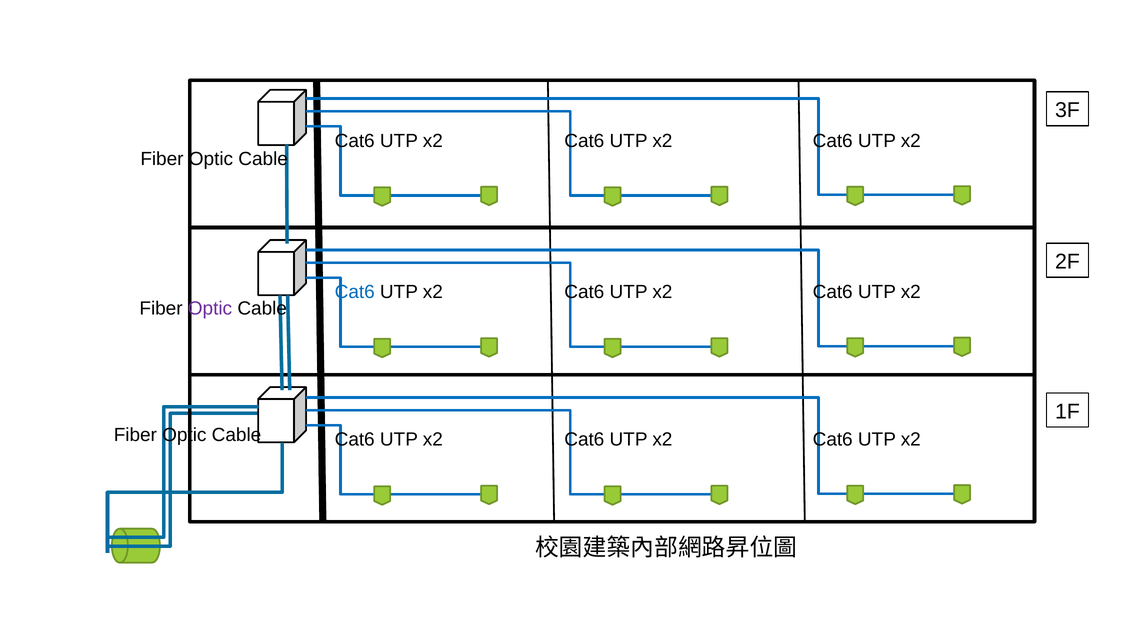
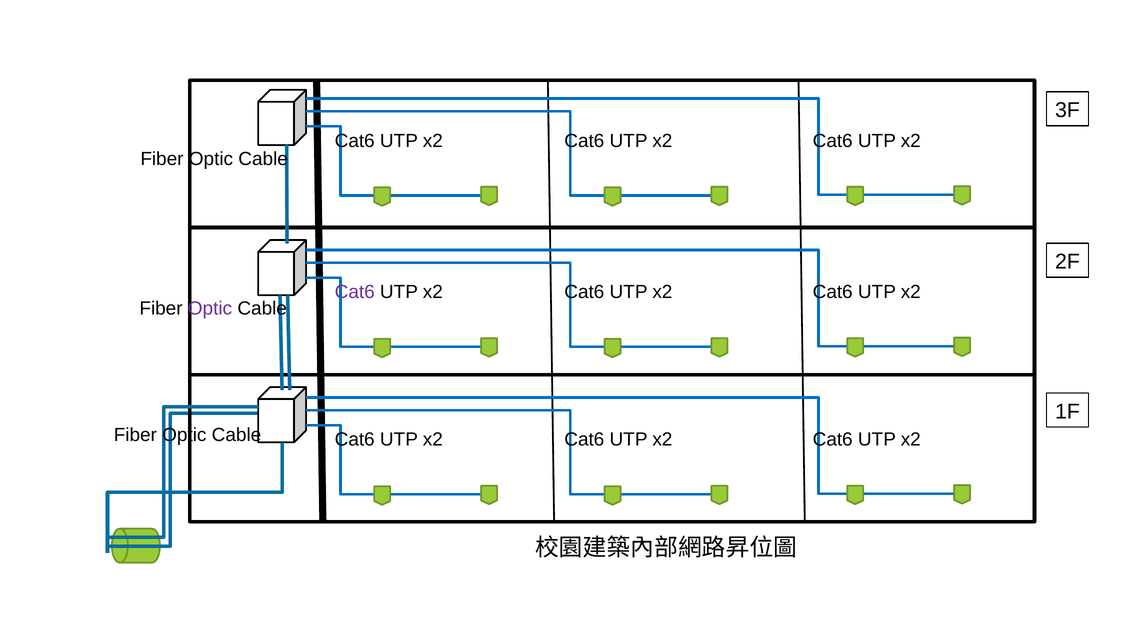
Cat6 colour: blue -> purple (355, 292)
